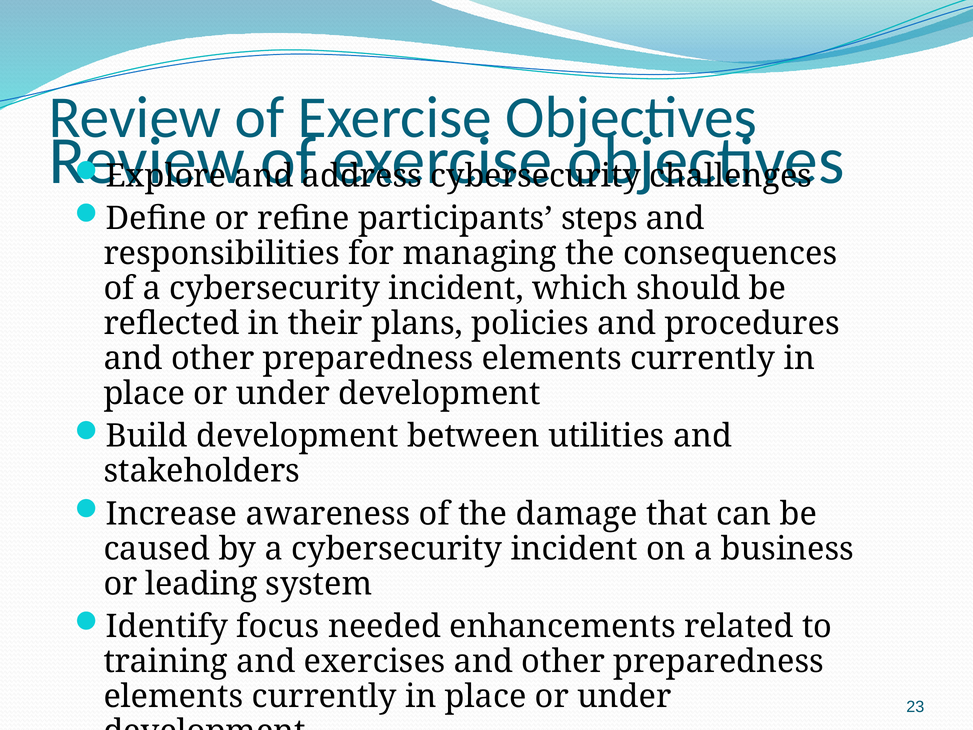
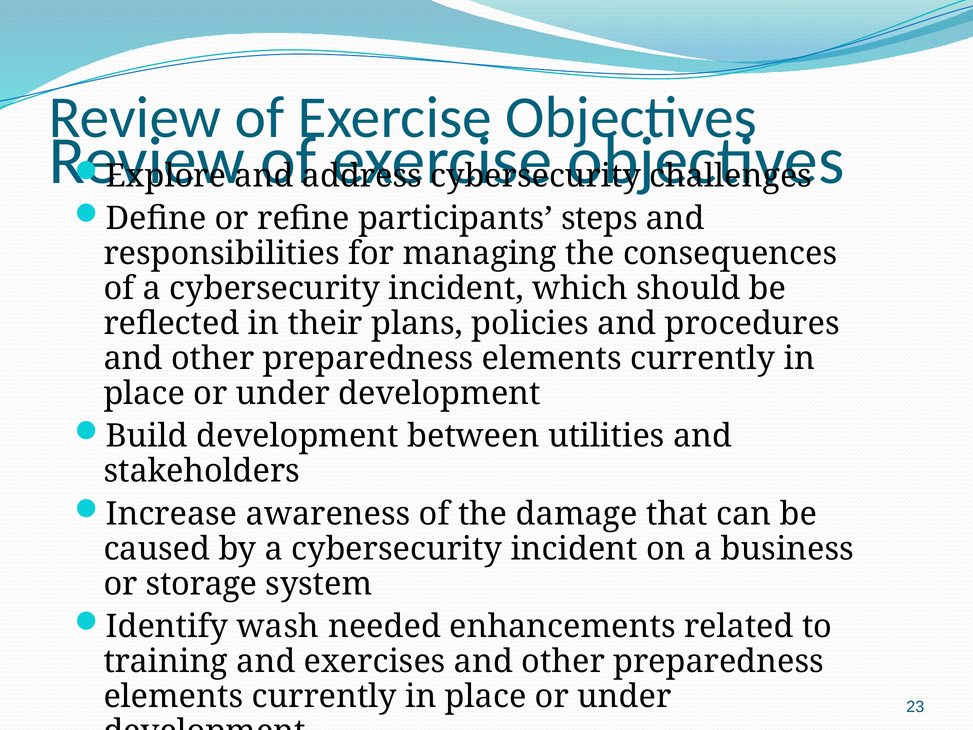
leading: leading -> storage (202, 584)
focus: focus -> wash (278, 626)
